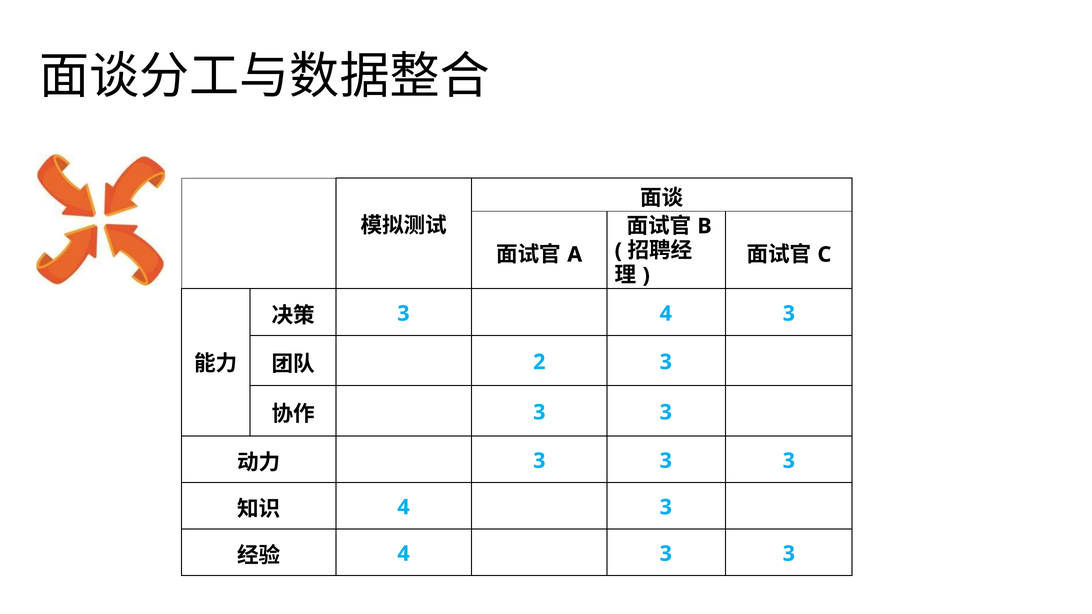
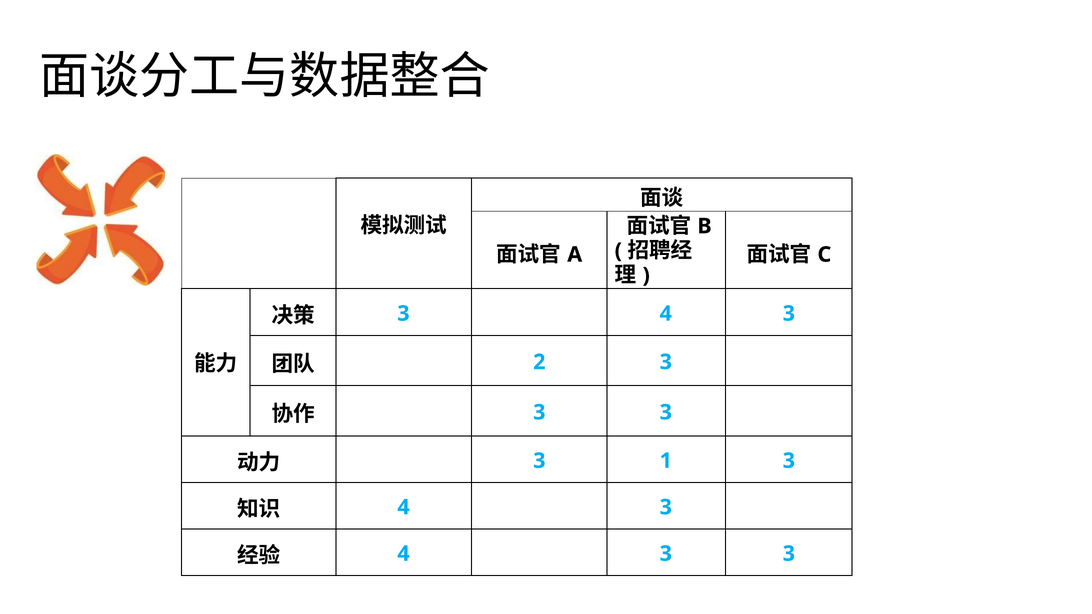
3: 3 -> 1 (666, 461)
